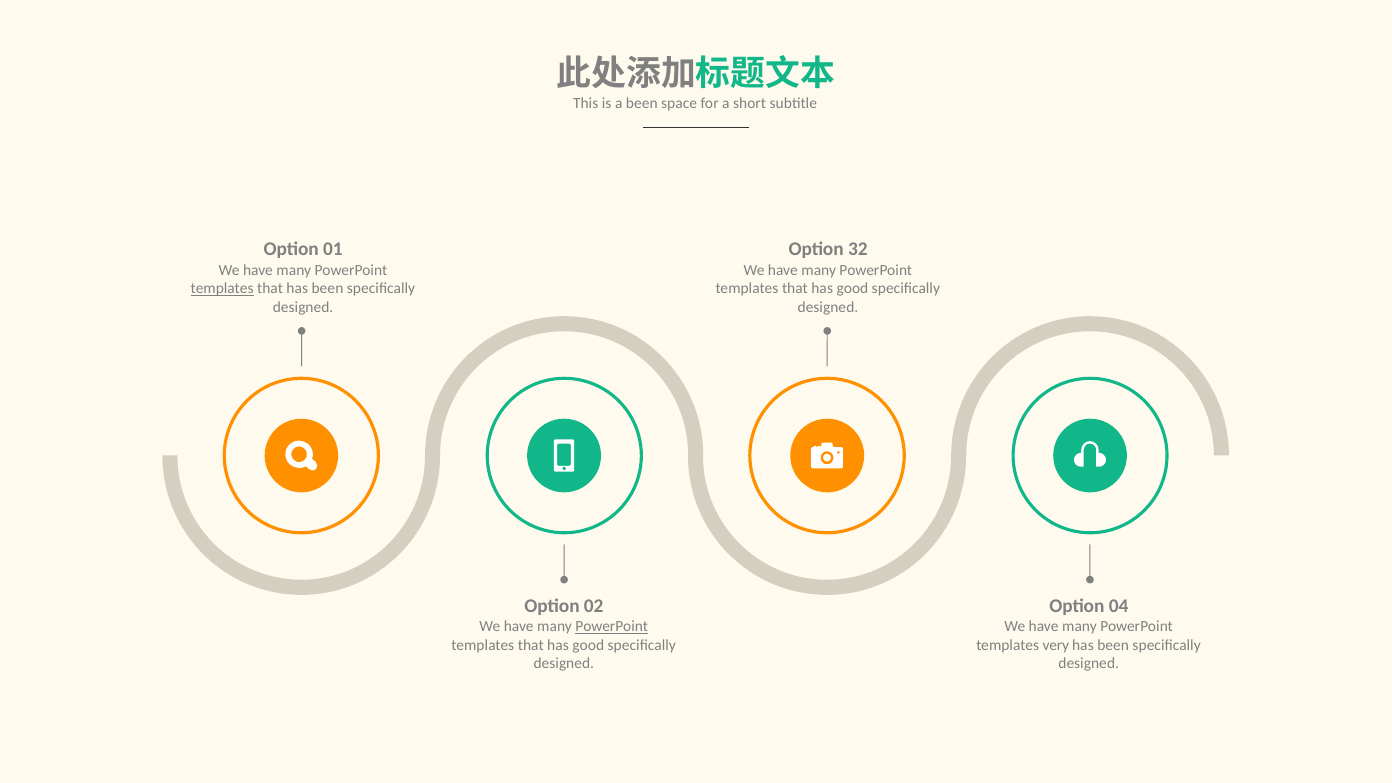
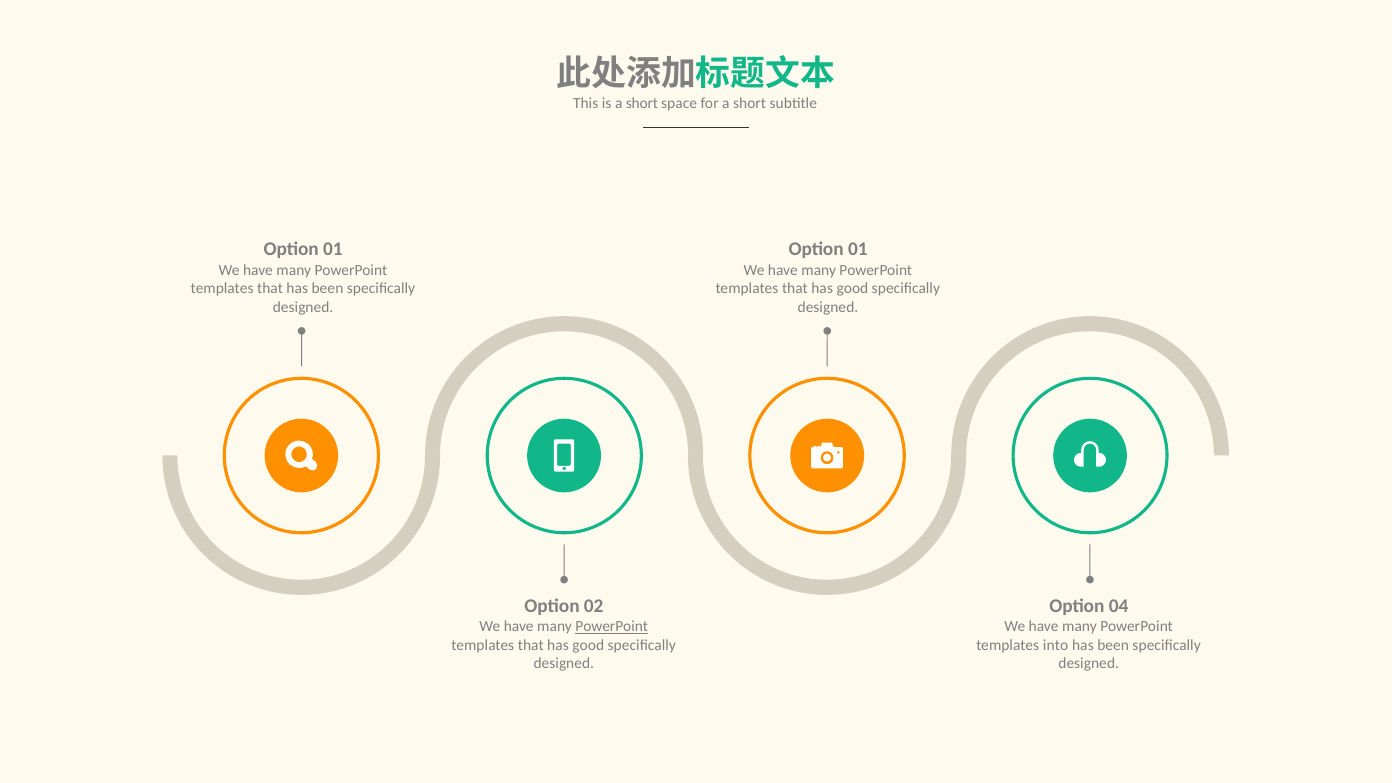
is a been: been -> short (642, 104)
32: 32 -> 01 (858, 250)
templates underline: present -> none (222, 289)
very: very -> into (1056, 645)
